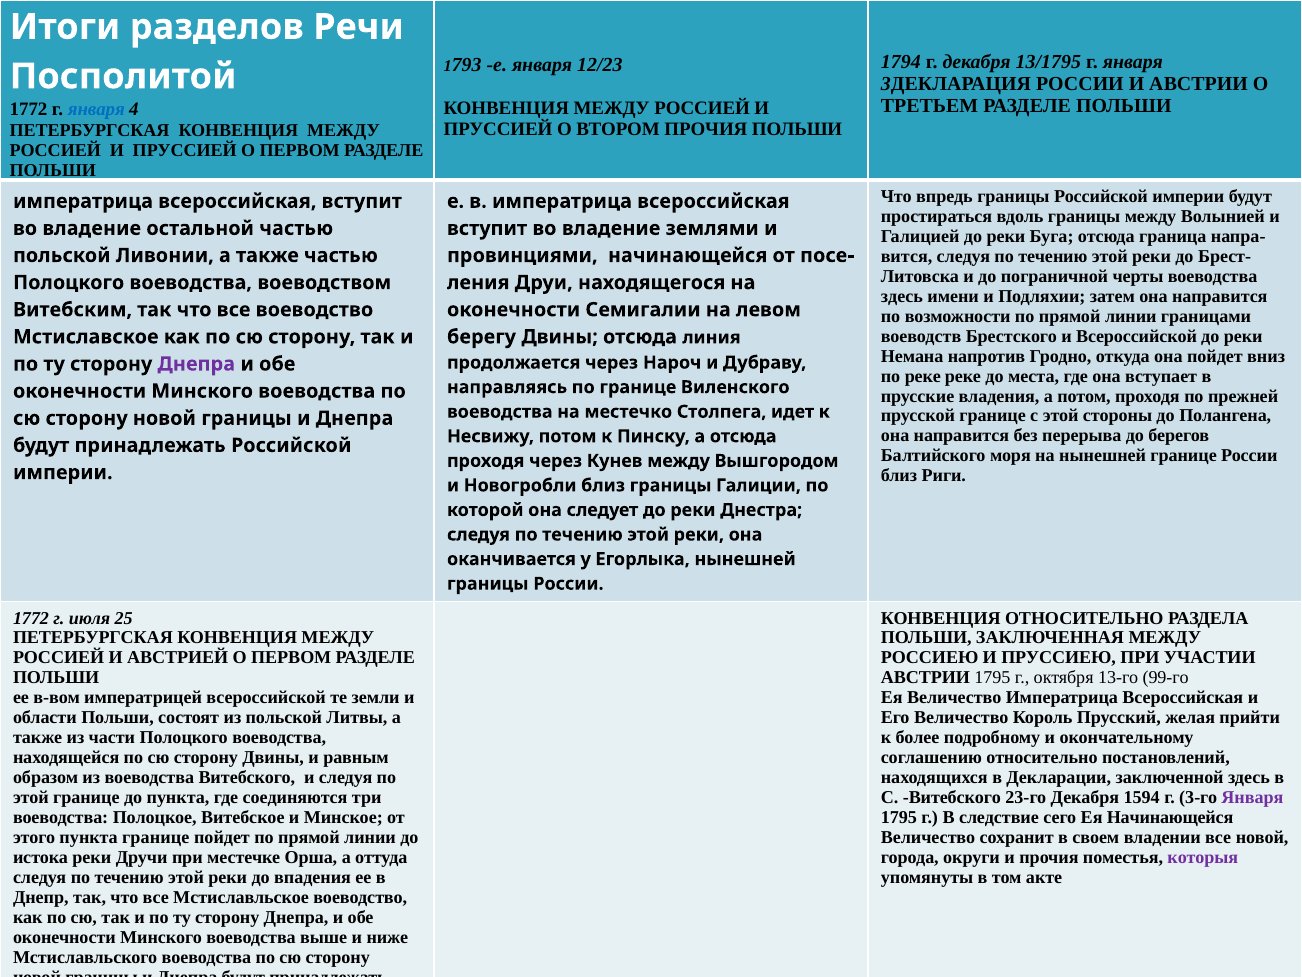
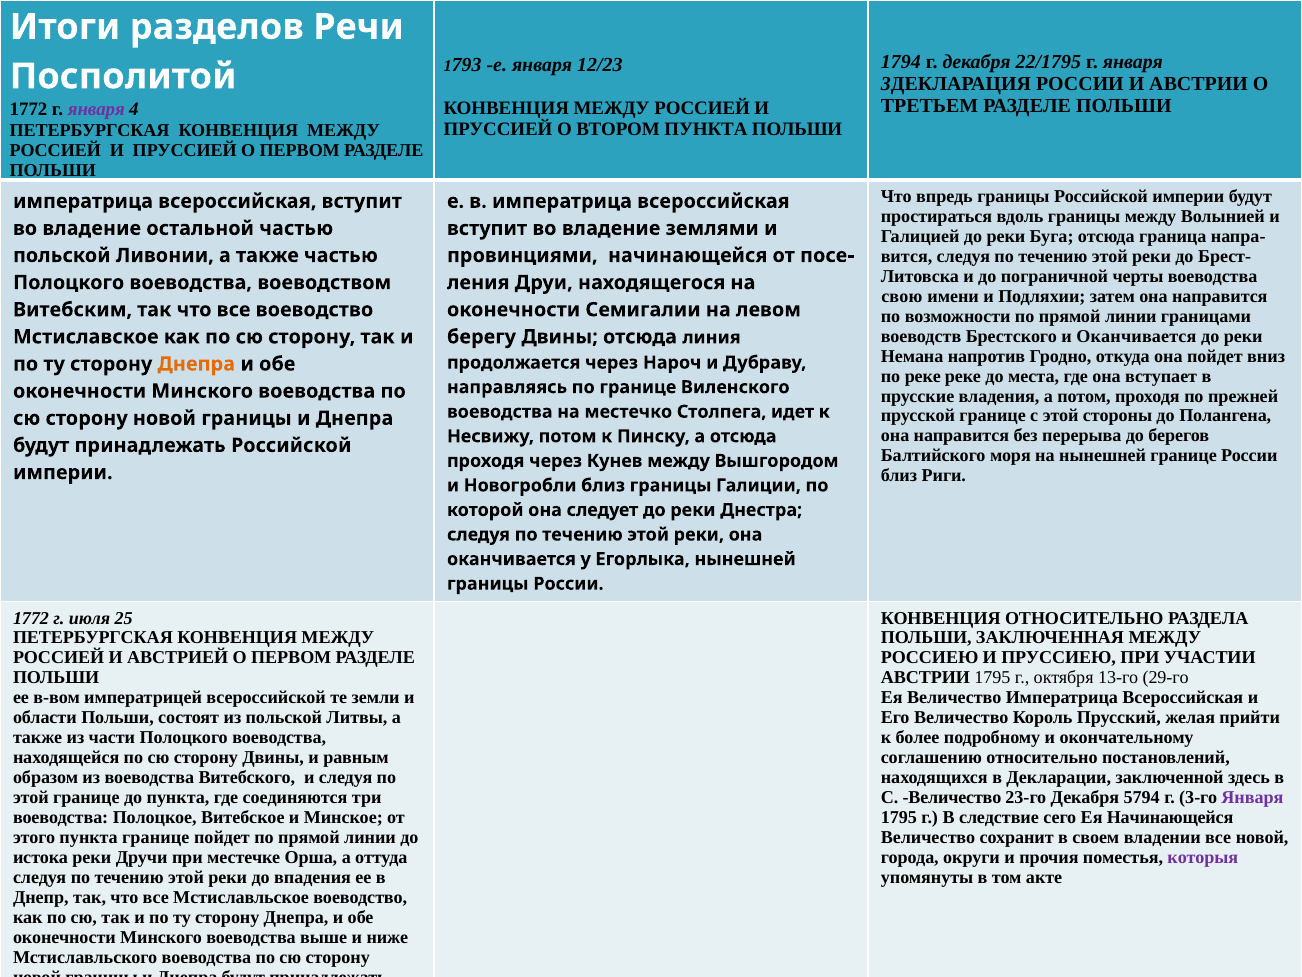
13/1795: 13/1795 -> 22/1795 (1048, 62)
января colour: blue -> purple (96, 110)
ВТОРОМ ПРОЧИЯ: ПРОЧИЯ -> ПУНКТА (706, 129)
здесь: здесь -> свою (902, 296)
и Всероссийской: Всероссийской -> Оканчивается (1136, 336)
Днепра colour: purple -> orange (196, 364)
99-го: 99-го -> 29-го (1166, 678)
С Витебского: Витебского -> Величество (952, 797)
1594: 1594 -> 5794 (1142, 797)
